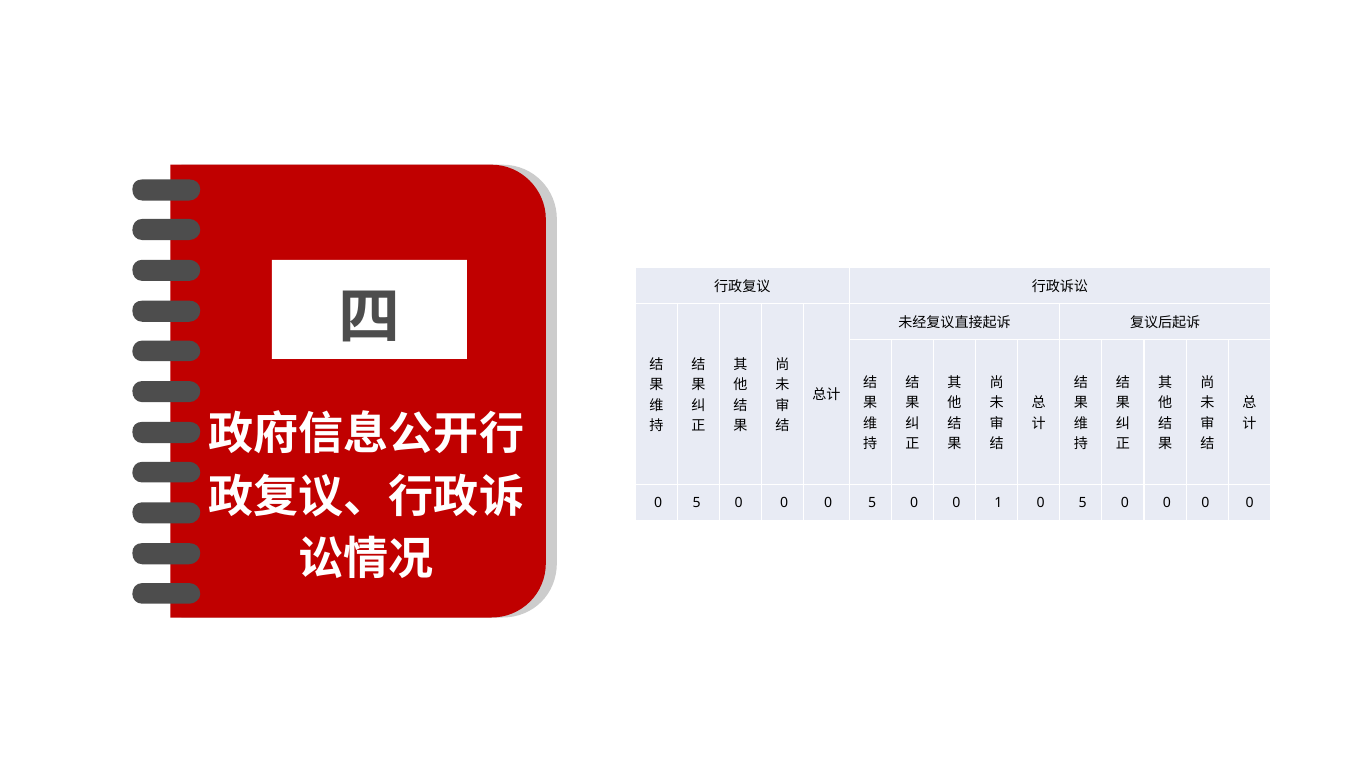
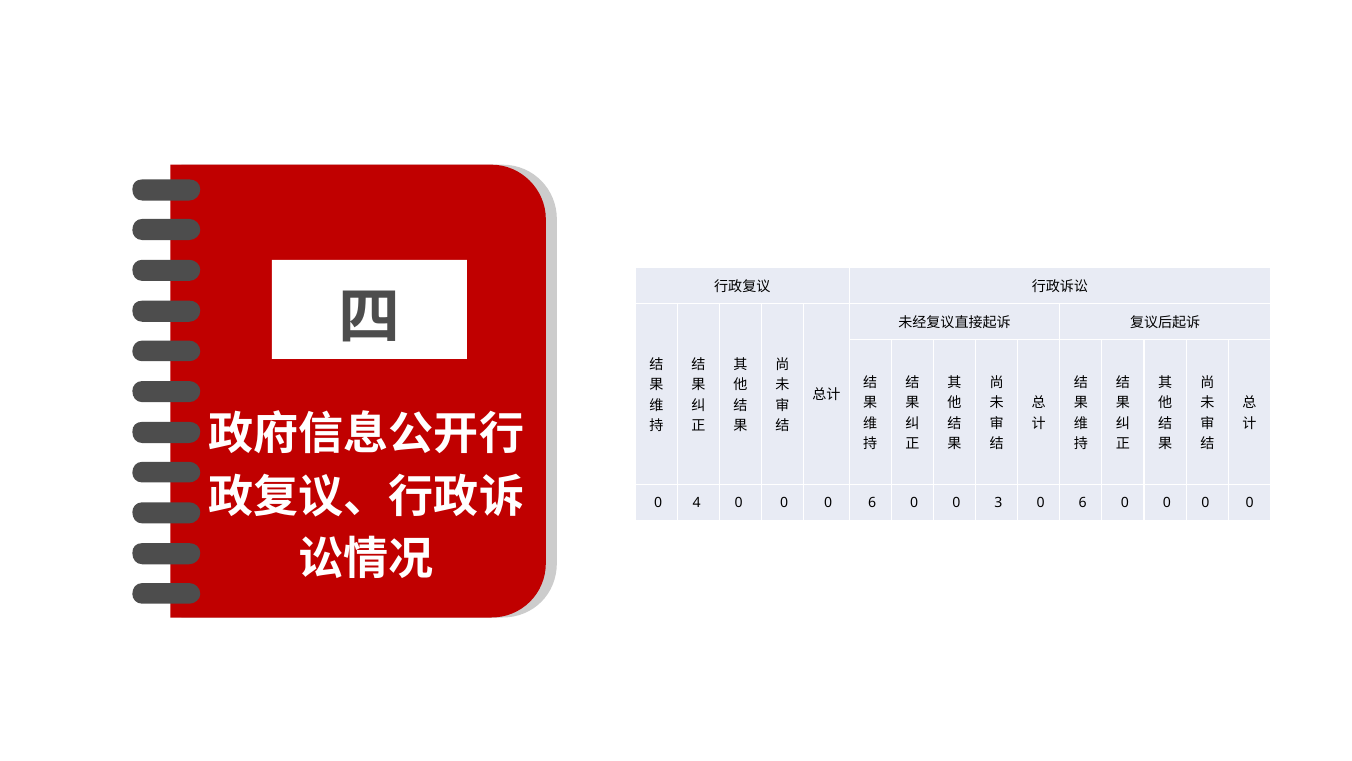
5: 5 -> 4 (697, 503)
0 0 5: 5 -> 6 (872, 503)
1: 1 -> 3 (998, 503)
5: 5 -> 6 (1083, 503)
